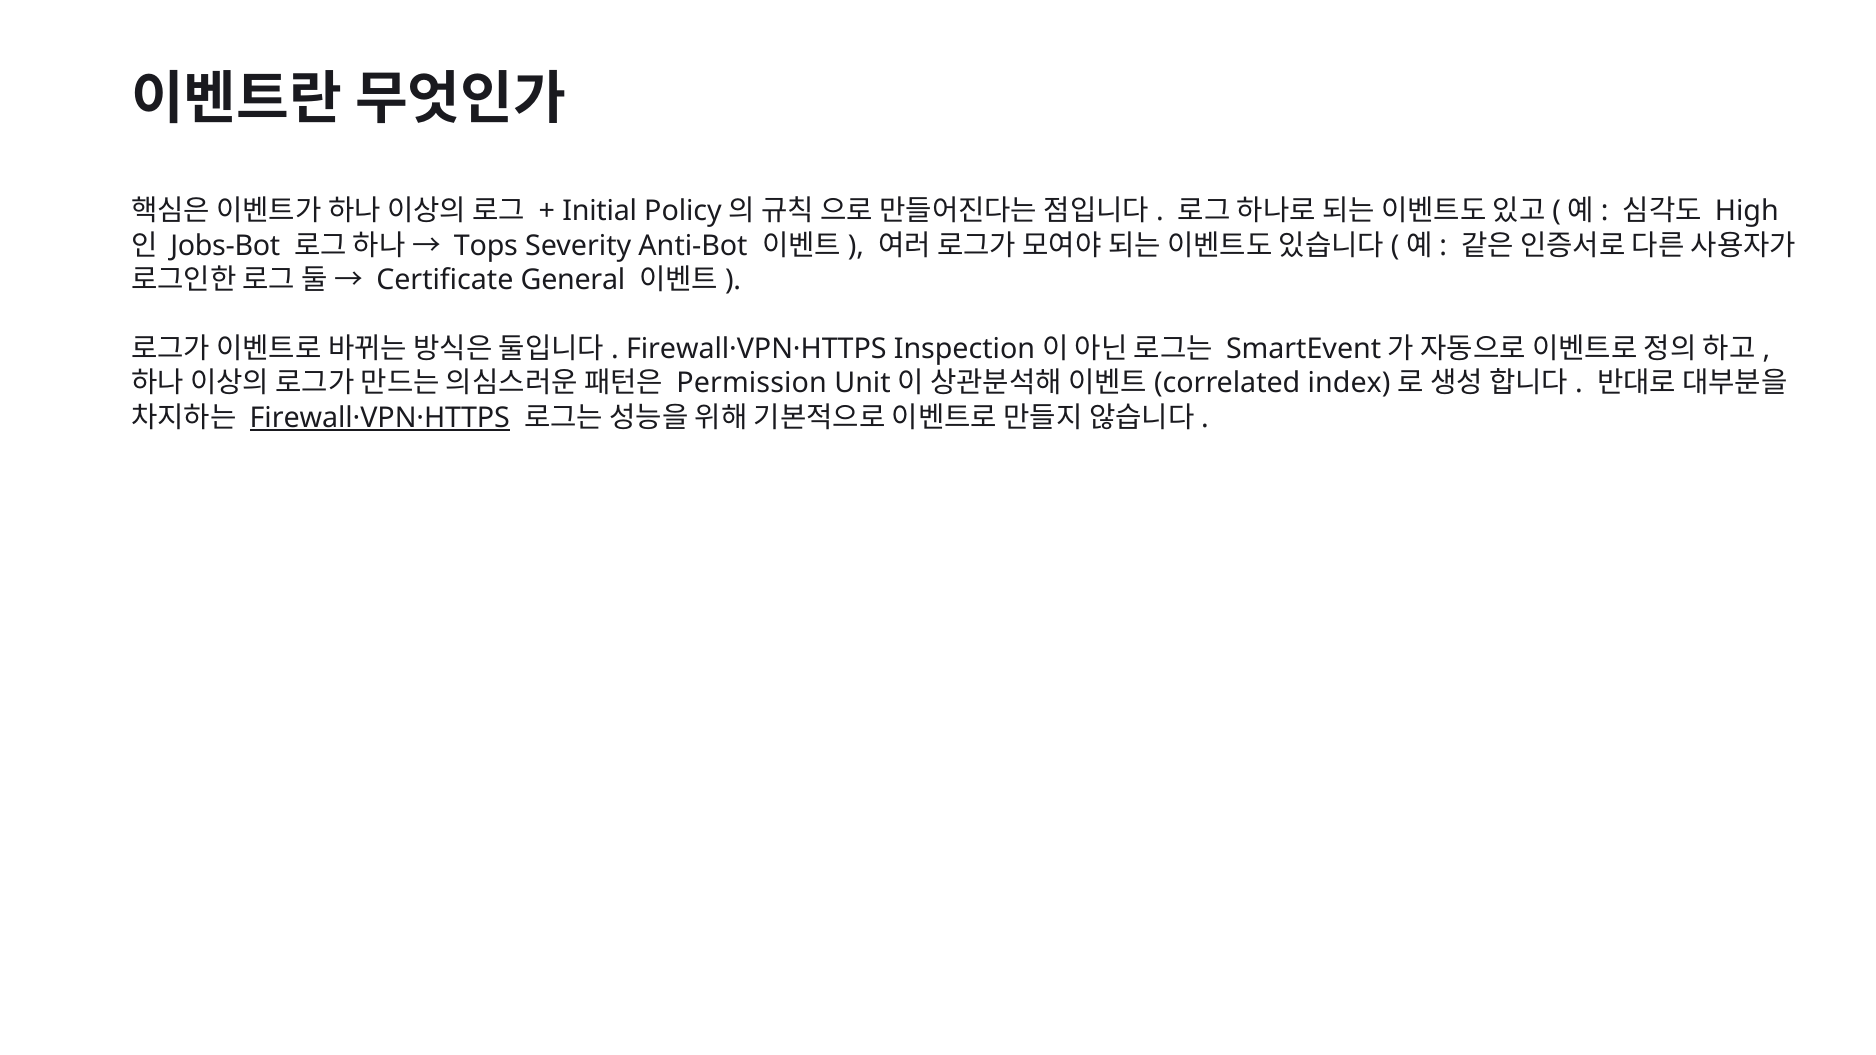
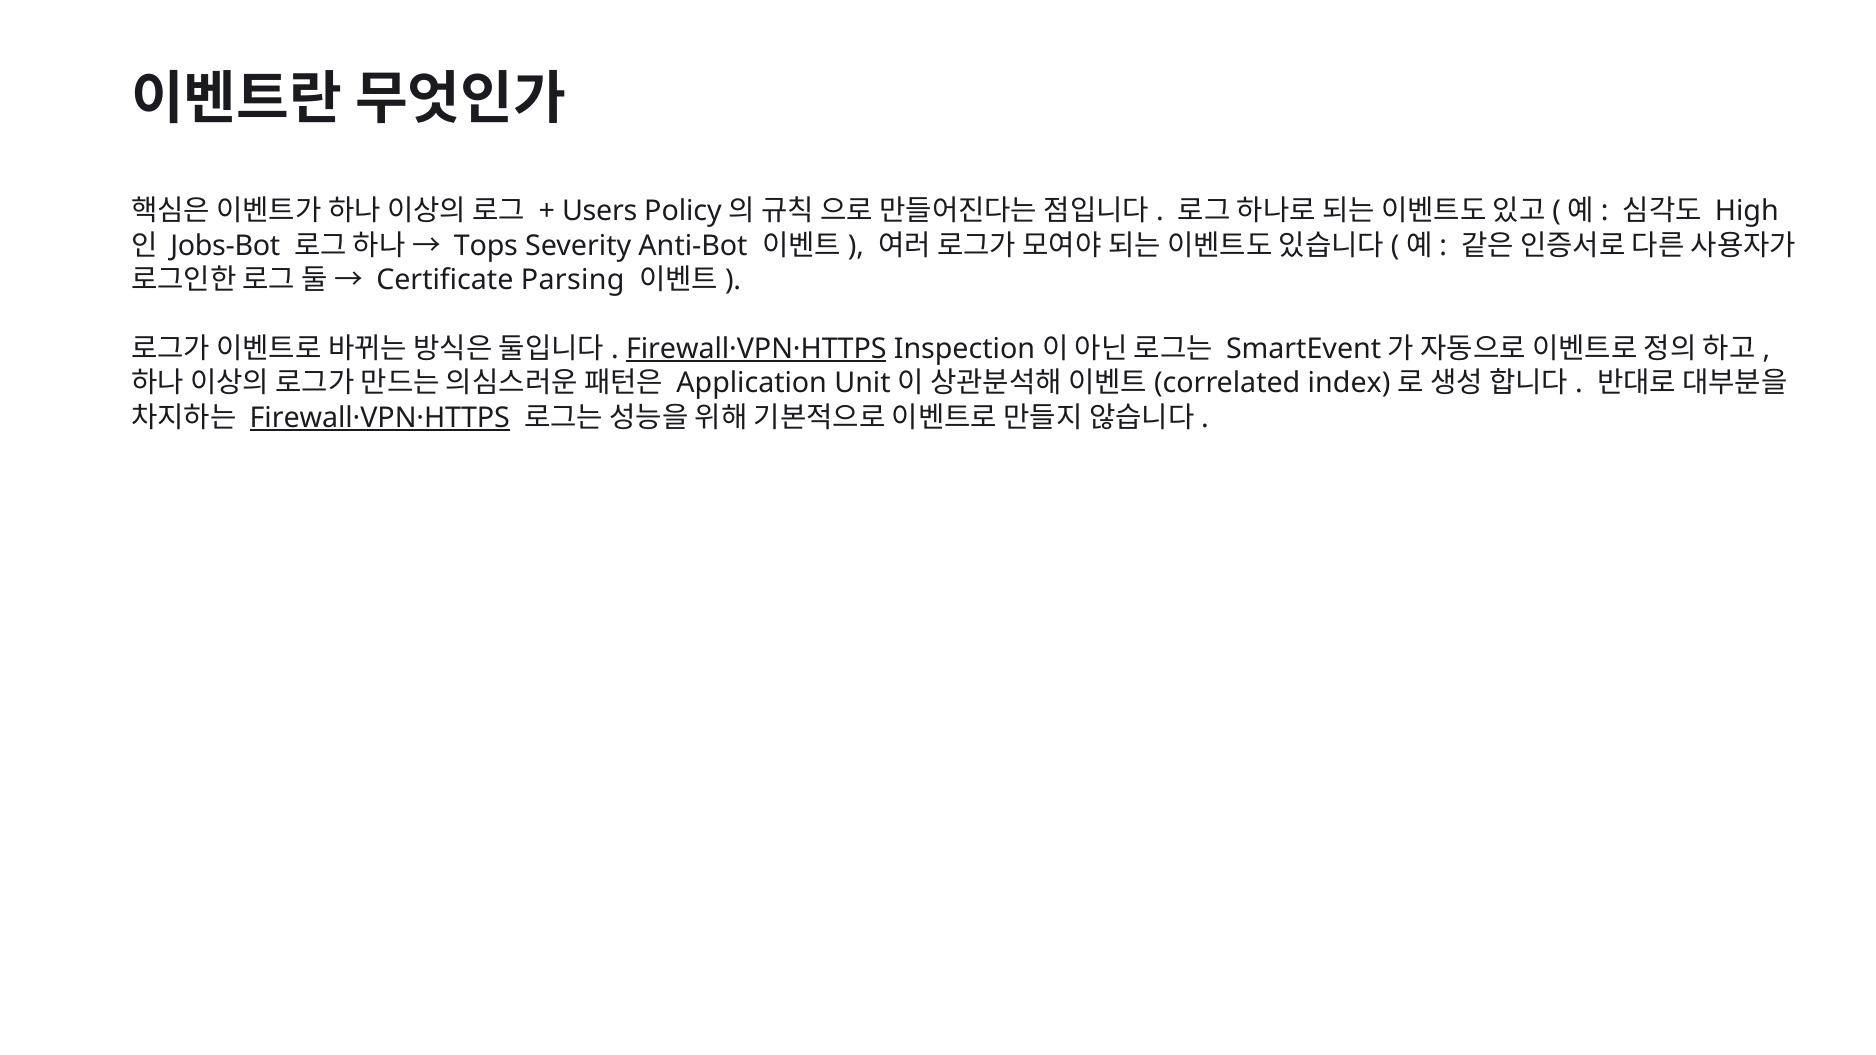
Initial: Initial -> Users (600, 211)
General: General -> Parsing (573, 280)
Firewall·VPN·HTTPS underline: none -> present (756, 349)
Permission: Permission -> Application (752, 383)
